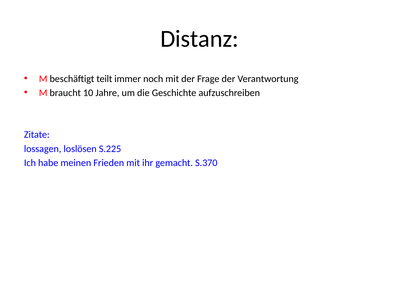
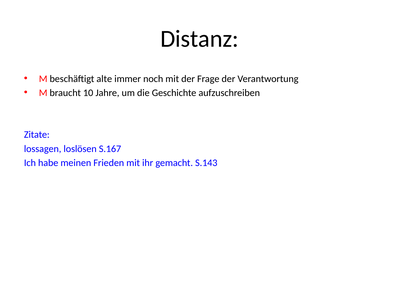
teilt: teilt -> alte (104, 79)
S.225: S.225 -> S.167 (110, 148)
S.370: S.370 -> S.143 (206, 162)
